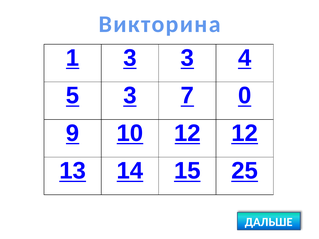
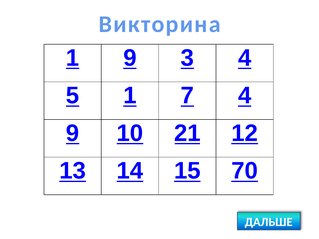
1 3: 3 -> 9 (130, 58)
5 3: 3 -> 1 (130, 96)
7 0: 0 -> 4 (245, 96)
10 12: 12 -> 21 (187, 133)
25: 25 -> 70 (245, 171)
